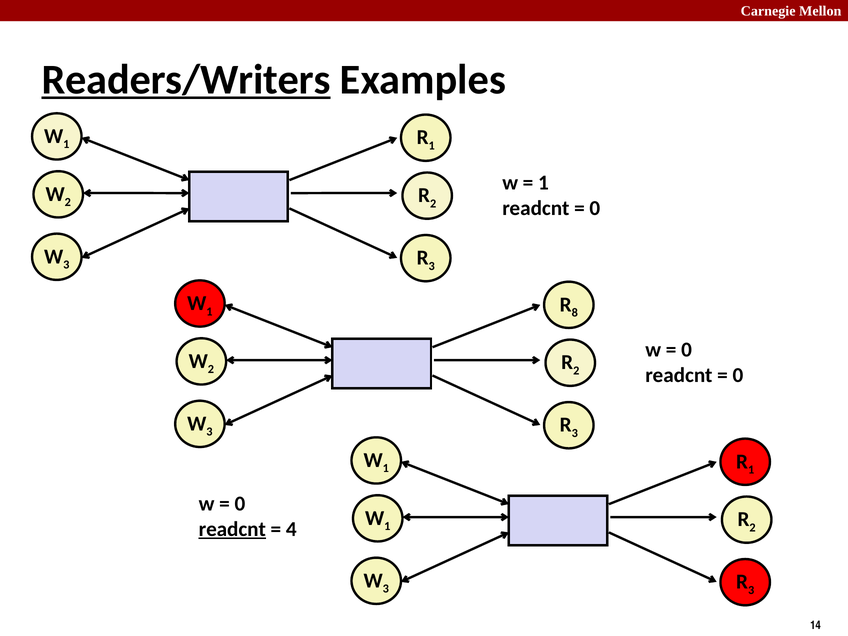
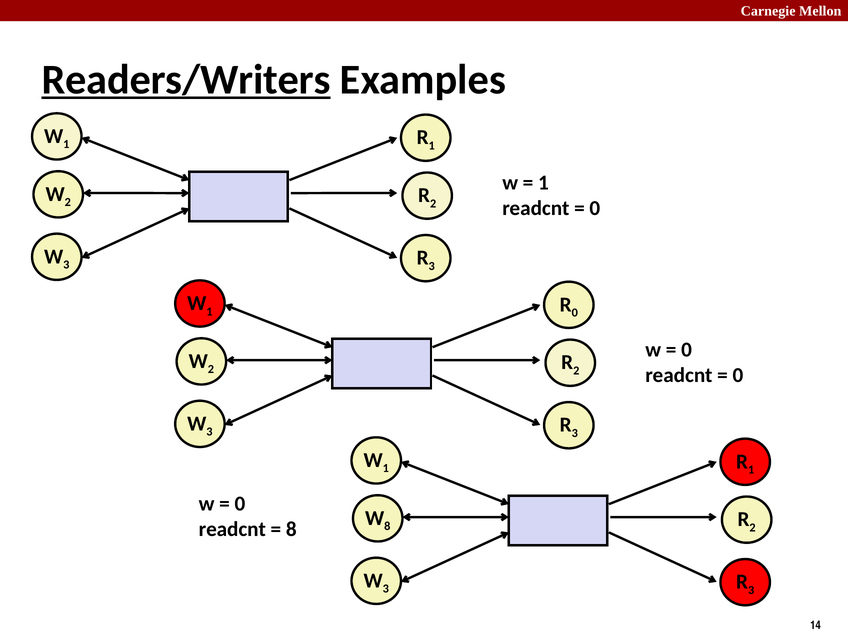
8: 8 -> 0 (575, 313)
1: 1 -> 8 (387, 526)
readcnt underline: present -> none (232, 529)
4: 4 -> 8 (291, 529)
